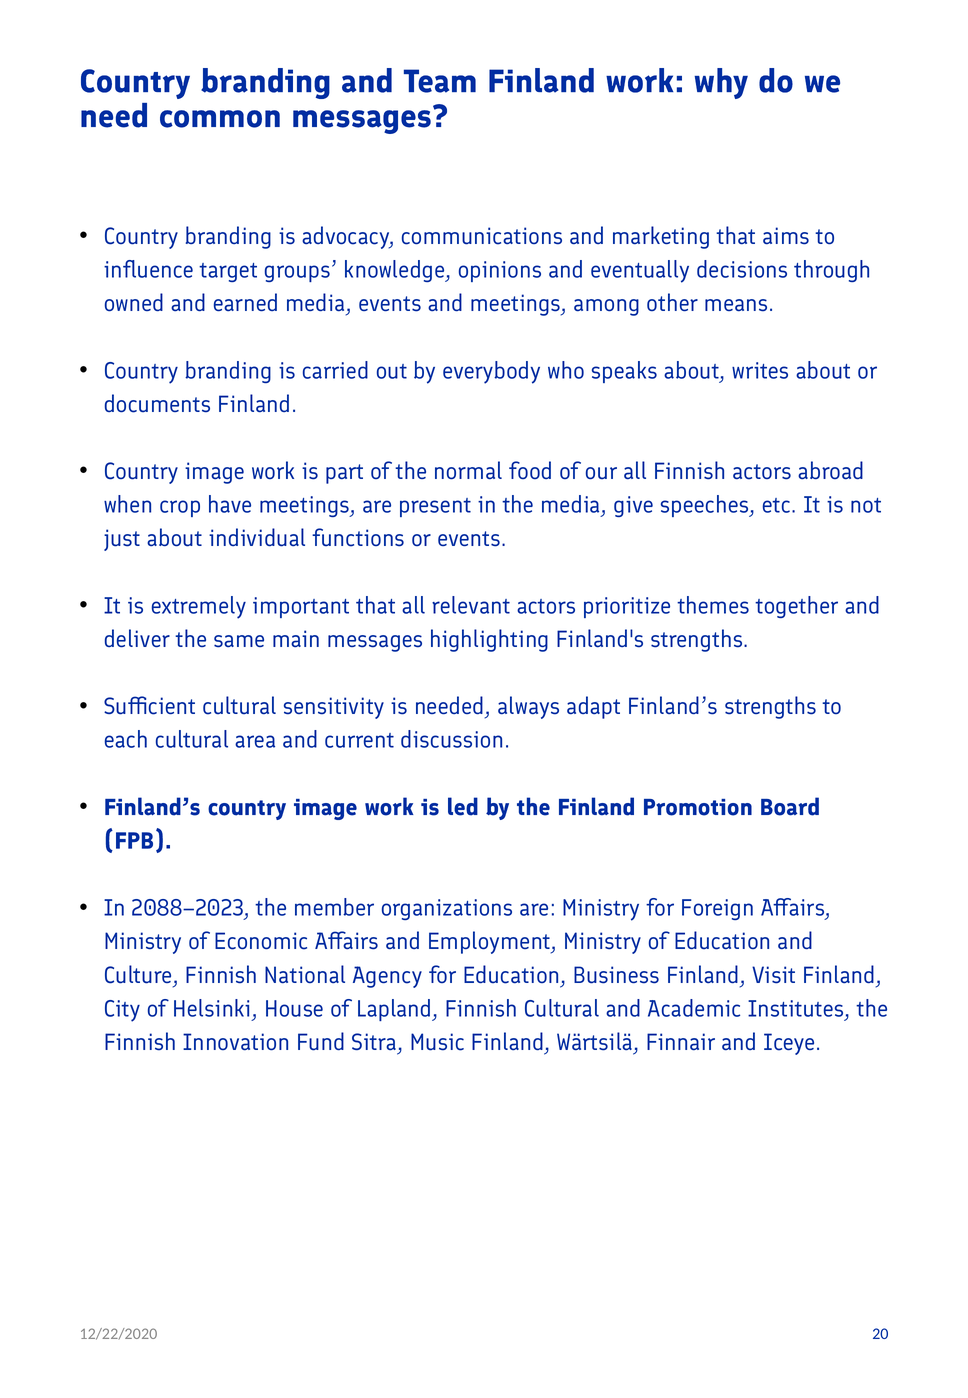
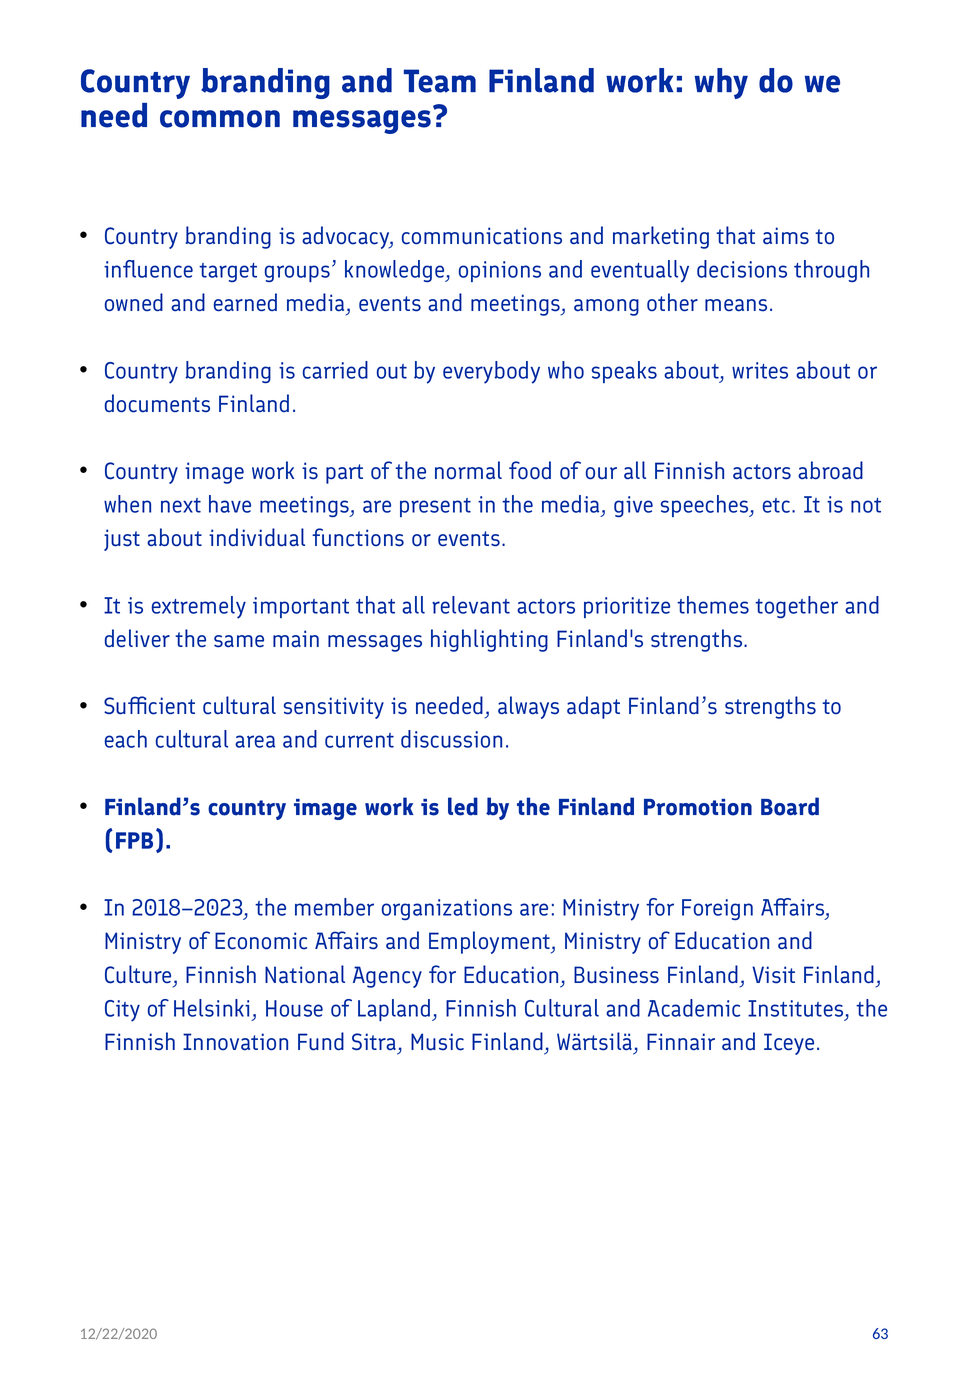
crop: crop -> next (180, 505)
2088–2023: 2088–2023 -> 2018–2023 (191, 908)
20: 20 -> 63 (880, 1334)
